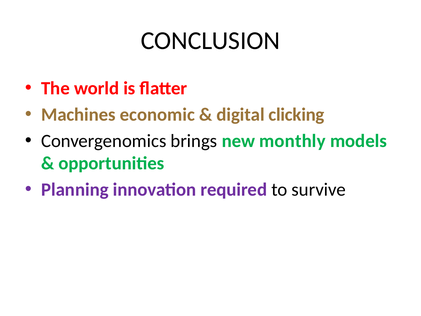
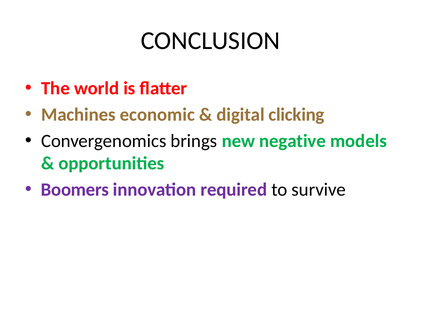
monthly: monthly -> negative (293, 141)
Planning: Planning -> Boomers (75, 189)
